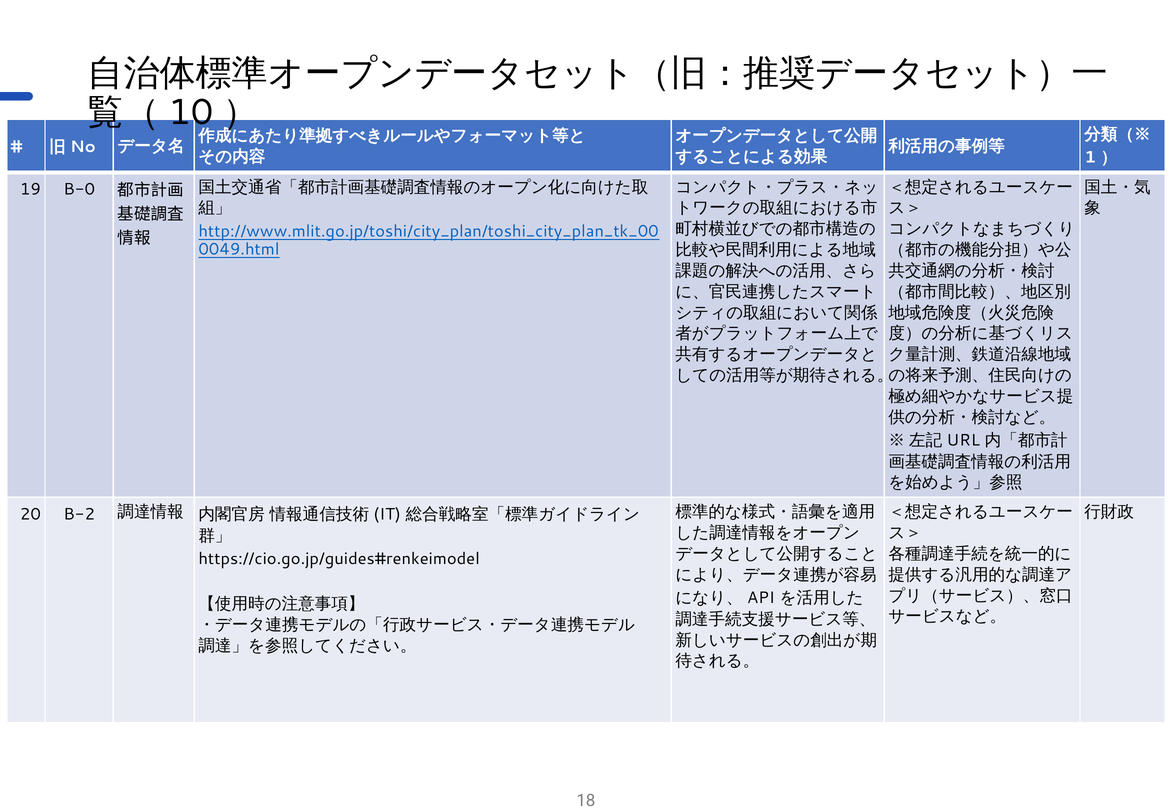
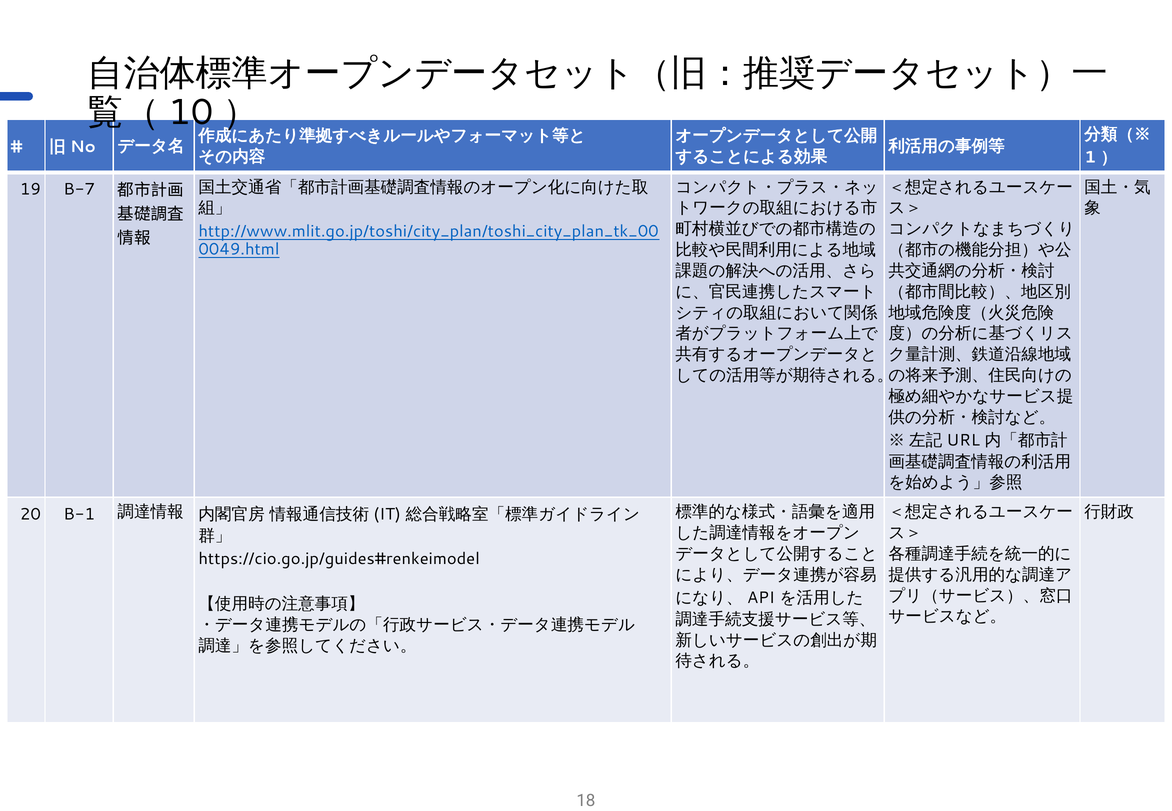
B-0: B-0 -> B-7 (79, 189)
B-2: B-2 -> B-1 (79, 514)
